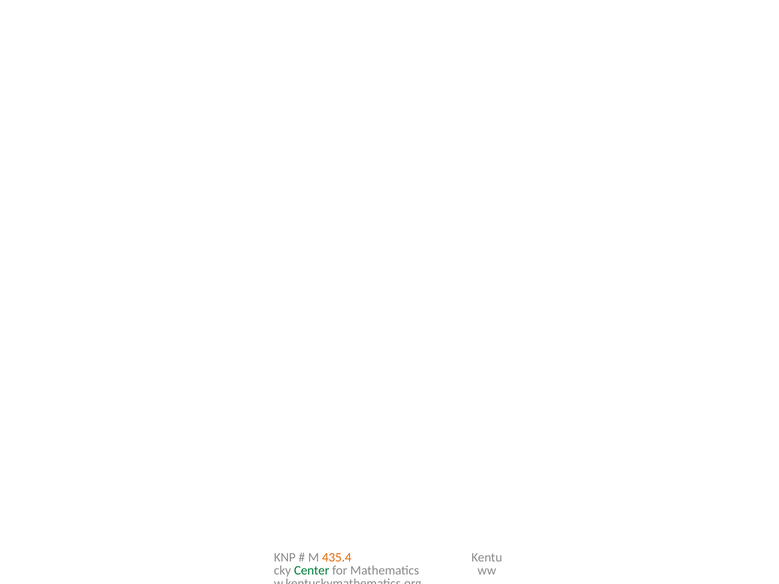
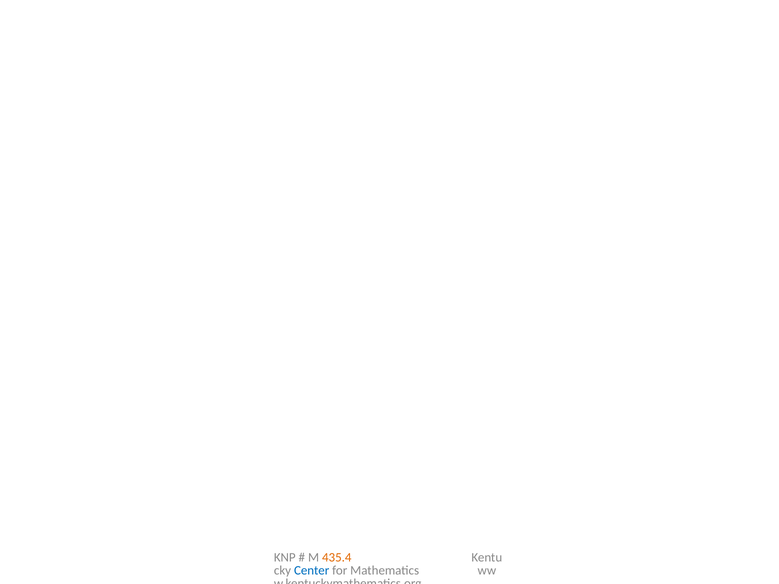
Center colour: green -> blue (312, 571)
